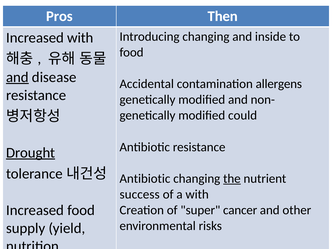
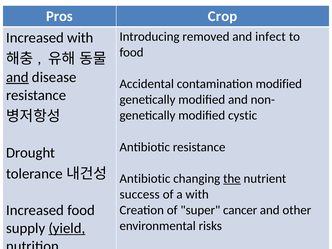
Then: Then -> Crop (223, 16)
Introducing changing: changing -> removed (206, 37)
inside: inside -> infect (270, 37)
contamination allergens: allergens -> modified (279, 84)
could: could -> cystic (243, 115)
Drought underline: present -> none (31, 153)
yield underline: none -> present (67, 228)
